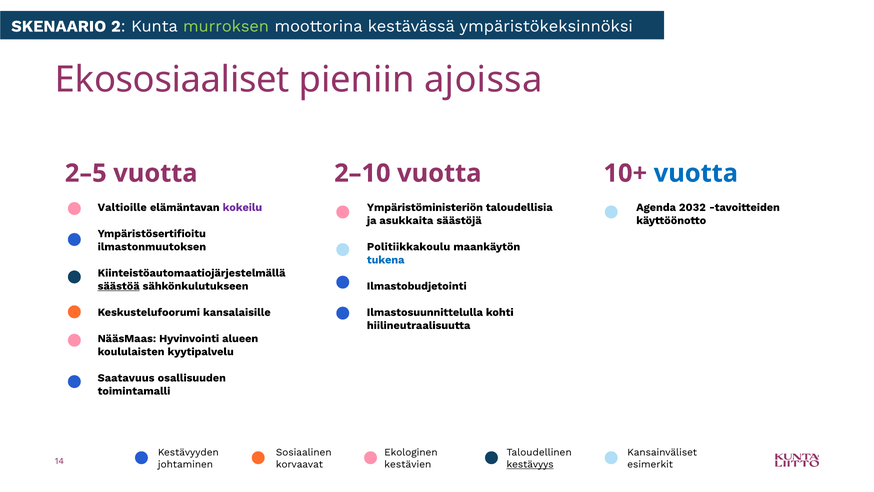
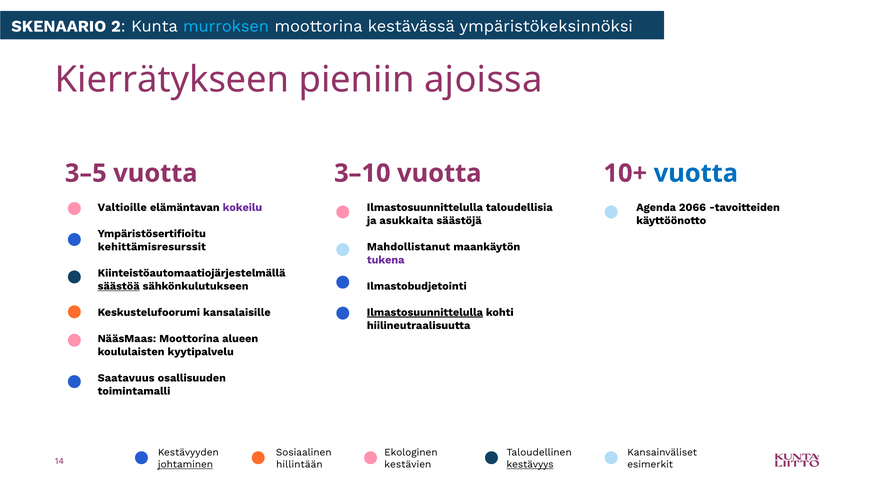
murroksen colour: light green -> light blue (226, 26)
Ekososiaaliset: Ekososiaaliset -> Kierrätykseen (172, 79)
2–5: 2–5 -> 3–5 (86, 173)
2–10: 2–10 -> 3–10 (362, 173)
Ympäristöministeriön: Ympäristöministeriön -> Ilmastosuunnittelulla (425, 207)
2032: 2032 -> 2066 (692, 207)
ilmastonmuutoksen: ilmastonmuutoksen -> kehittämisresurssit (152, 246)
Politiikkakoulu: Politiikkakoulu -> Mahdollistanut (409, 246)
tukena colour: blue -> purple (386, 260)
Ilmastosuunnittelulla underline: none -> present (425, 312)
NääsMaas Hyvinvointi: Hyvinvointi -> Moottorina (189, 338)
johtaminen underline: none -> present (186, 464)
korvaavat: korvaavat -> hillintään (299, 464)
